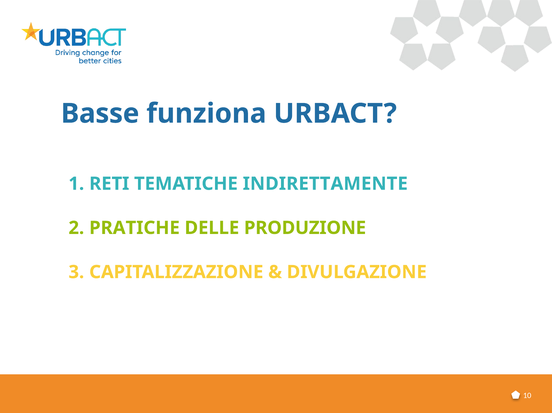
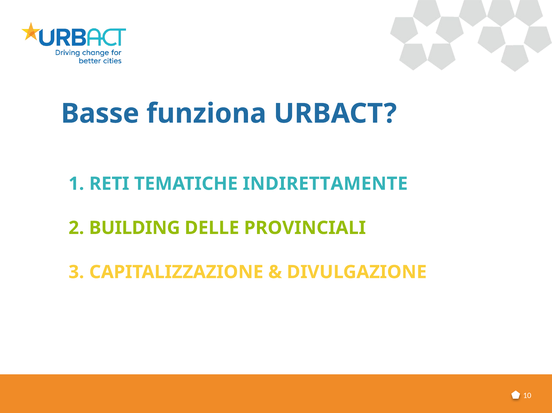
PRATICHE: PRATICHE -> BUILDING (135, 228)
PRODUZIONE: PRODUZIONE -> PROVINCIALI (305, 228)
